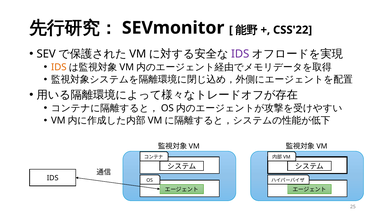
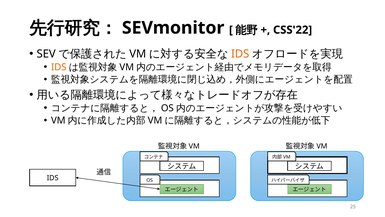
IDS colour: purple -> orange (240, 54)
